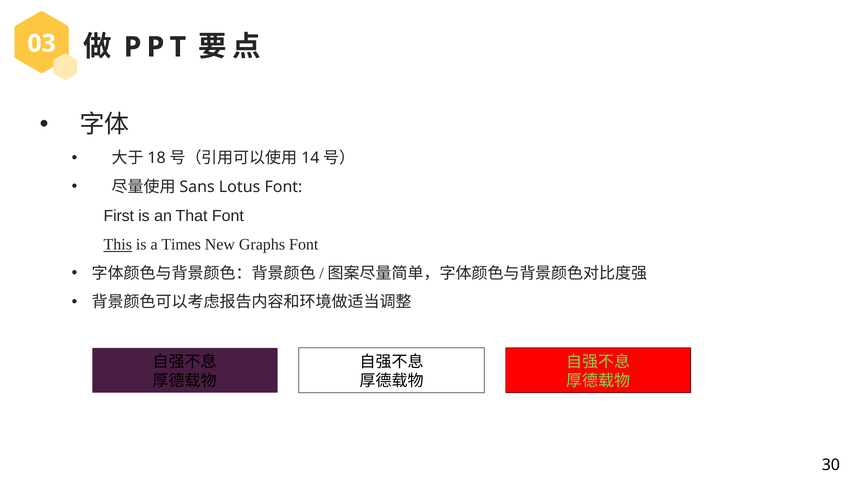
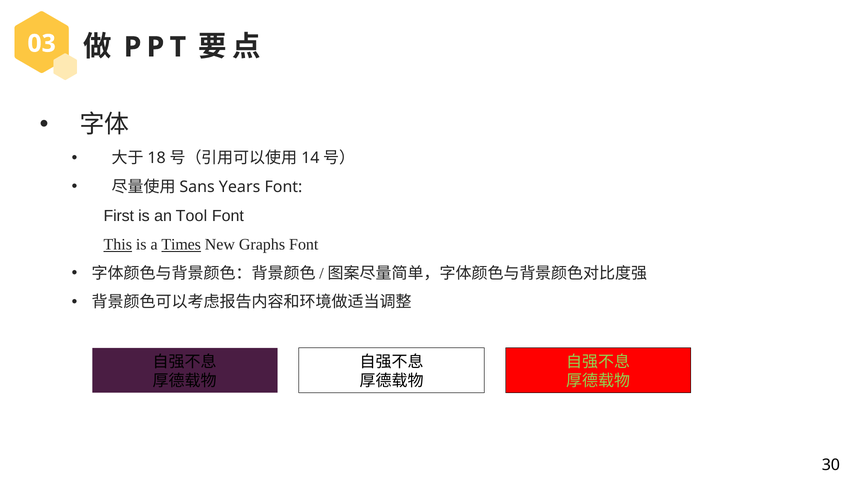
Lotus: Lotus -> Years (240, 187)
That: That -> Tool (191, 216)
Times underline: none -> present (181, 244)
